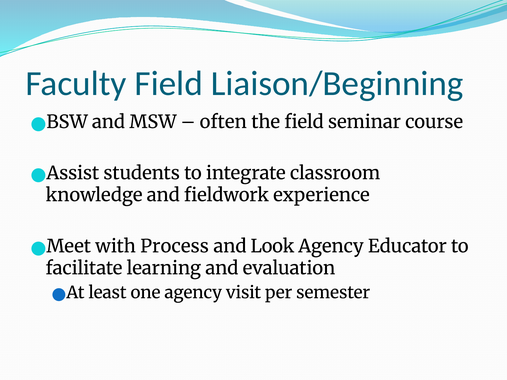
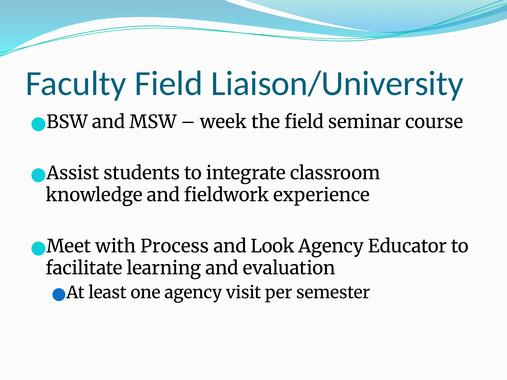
Liaison/Beginning: Liaison/Beginning -> Liaison/University (337, 84)
often: often -> week (223, 122)
